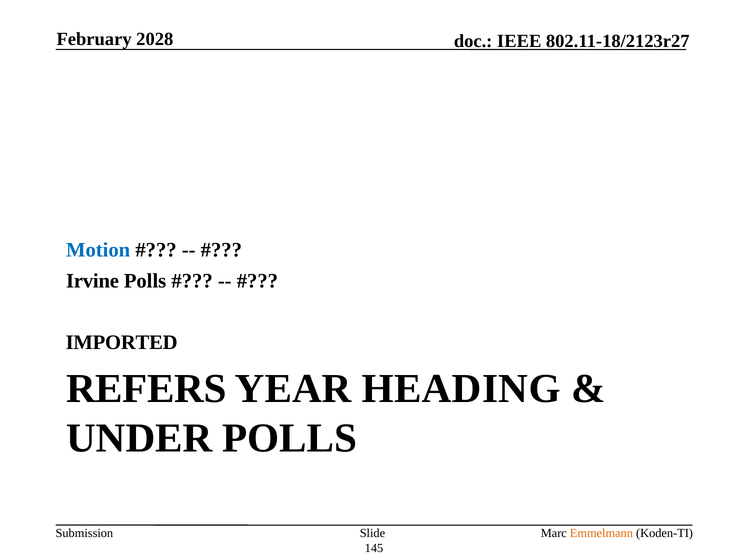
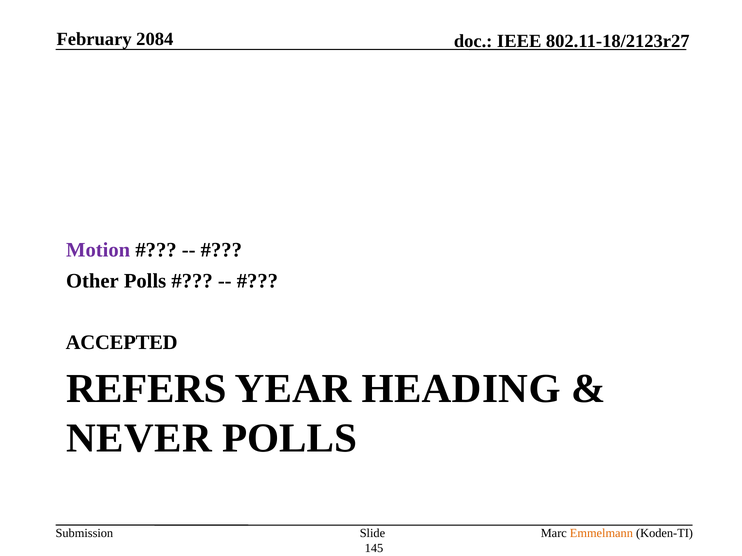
2028: 2028 -> 2084 (155, 39)
Motion colour: blue -> purple (98, 250)
Irvine: Irvine -> Other (92, 281)
IMPORTED: IMPORTED -> ACCEPTED (122, 343)
UNDER: UNDER -> NEVER (139, 438)
